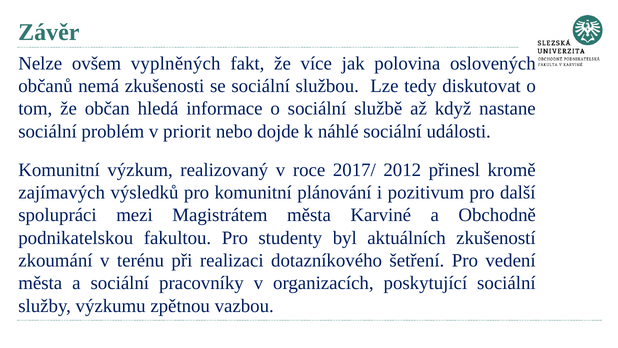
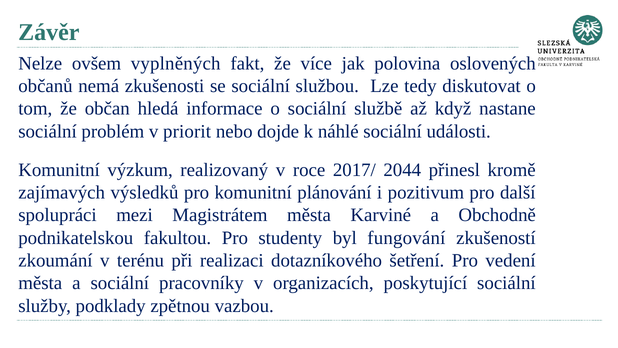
2012: 2012 -> 2044 (402, 170)
aktuálních: aktuálních -> fungování (406, 238)
výzkumu: výzkumu -> podklady (111, 306)
